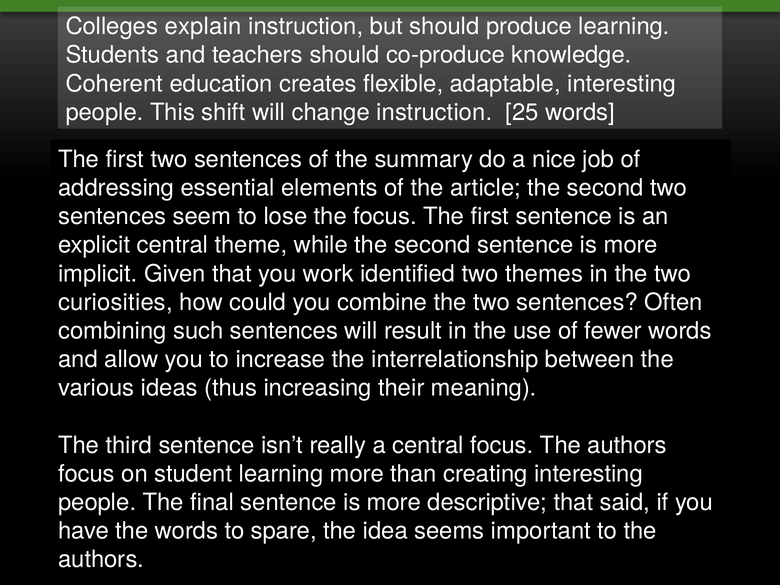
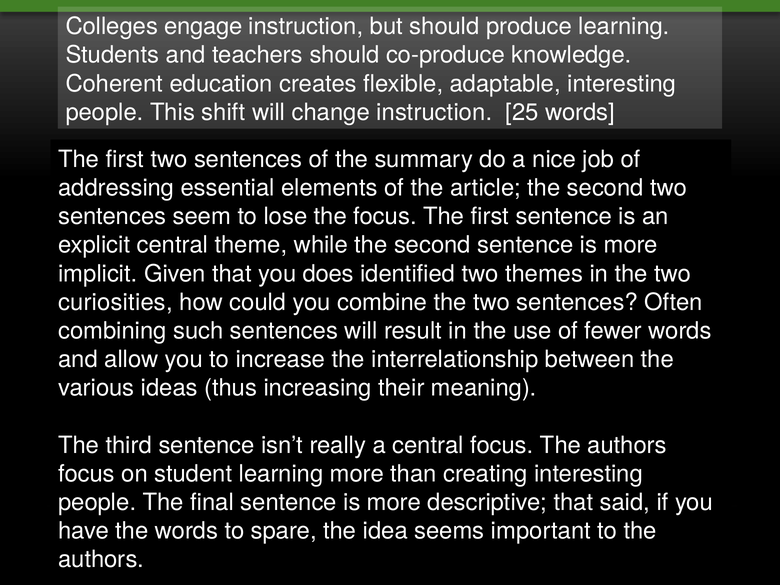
explain: explain -> engage (203, 26)
work: work -> does (328, 274)
